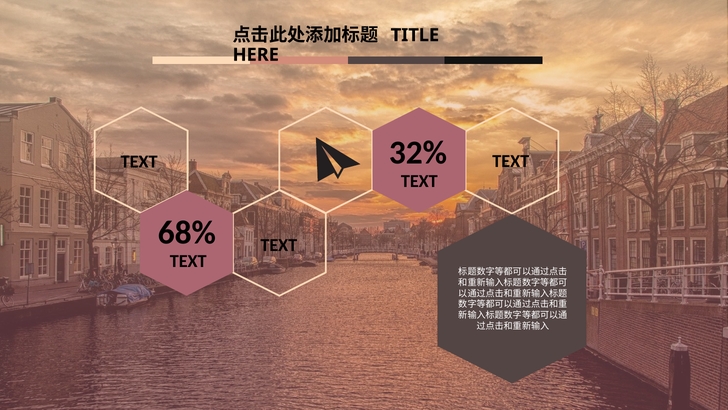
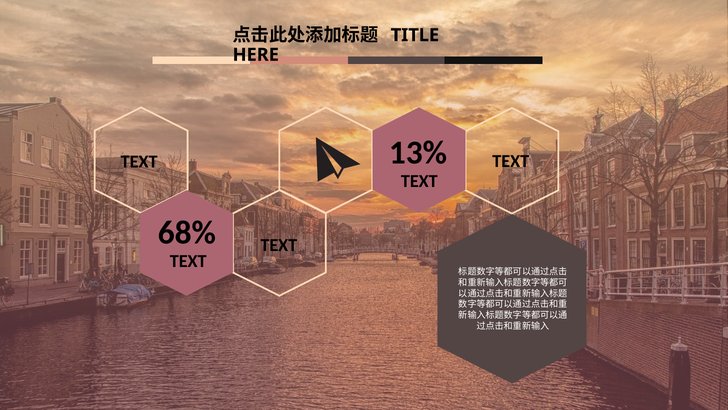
32%: 32% -> 13% (418, 153)
